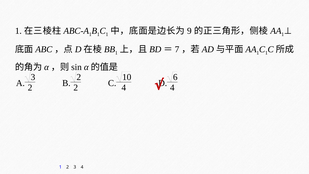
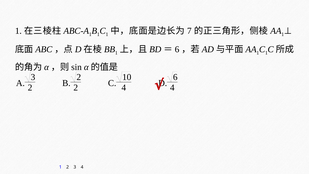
9: 9 -> 7 (189, 31)
7: 7 -> 6 (177, 49)
